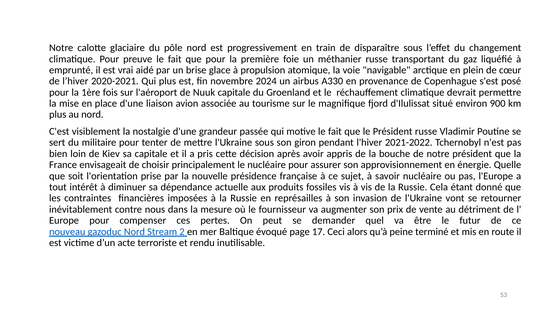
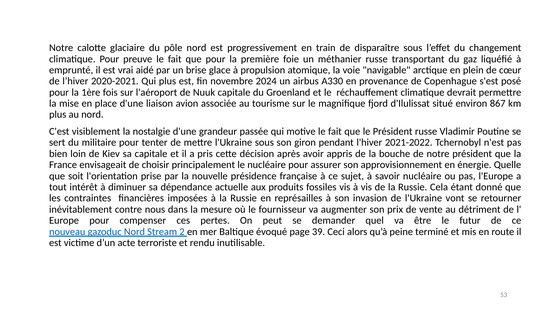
900: 900 -> 867 (498, 103)
17: 17 -> 39 (319, 232)
